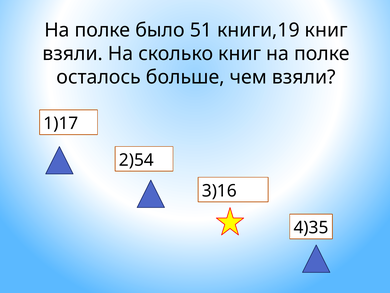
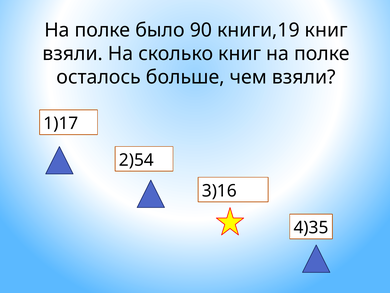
51: 51 -> 90 (201, 30)
